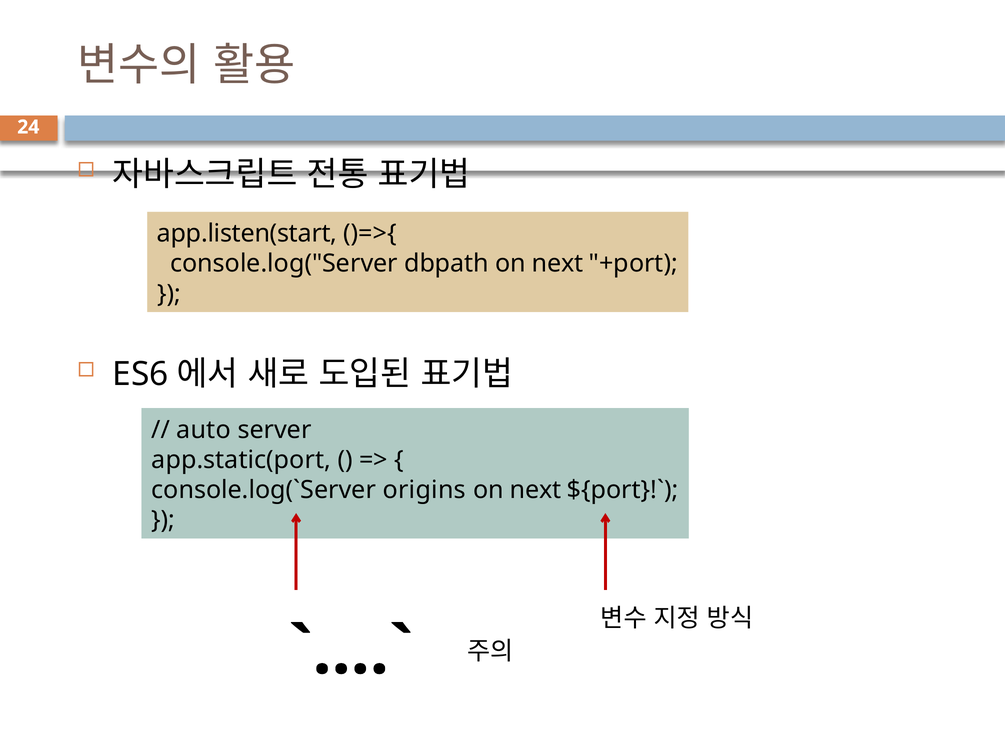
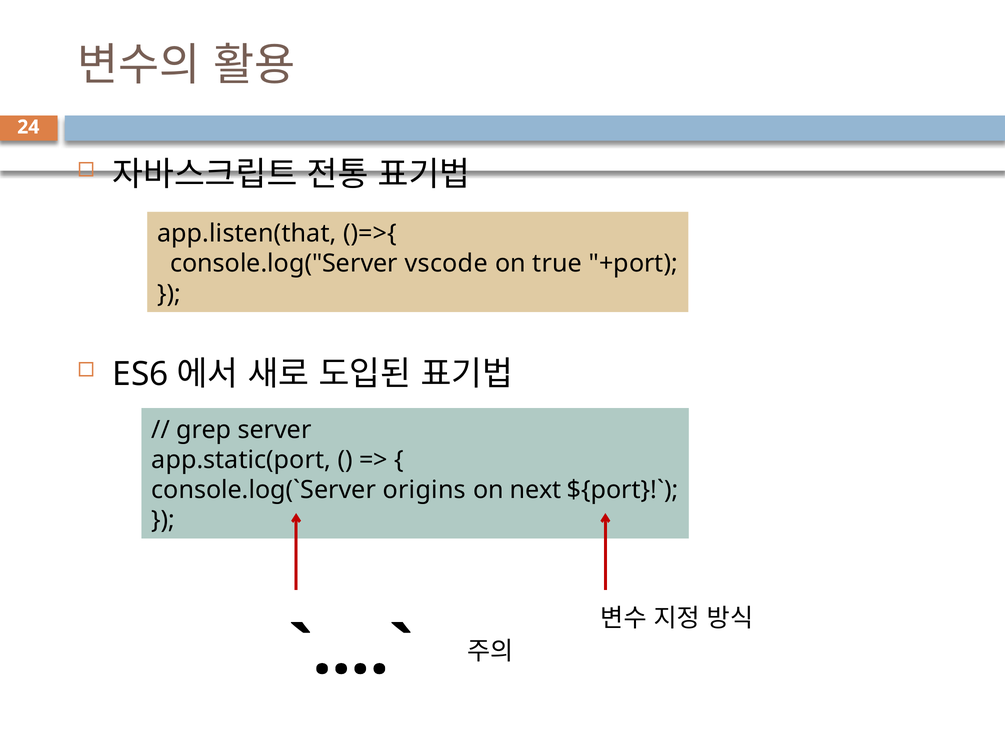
app.listen(start: app.listen(start -> app.listen(that (247, 234)
dbpath: dbpath -> vscode (446, 264)
next: next -> true (557, 264)
auto: auto -> grep (204, 430)
